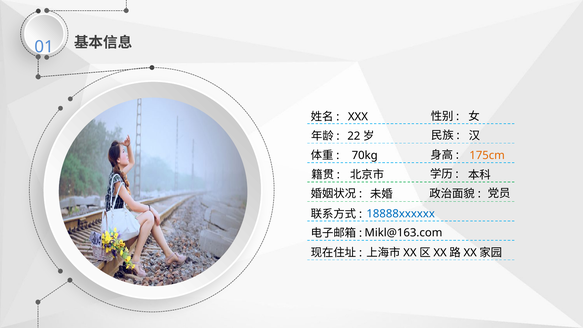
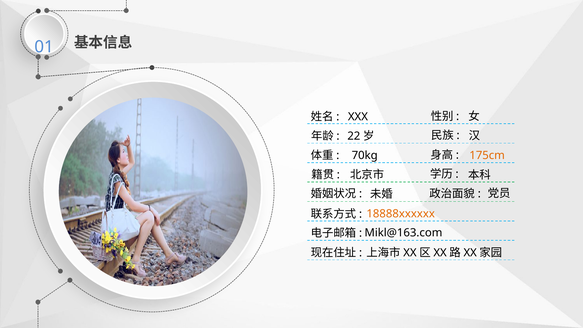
18888xxxxxx colour: blue -> orange (401, 214)
